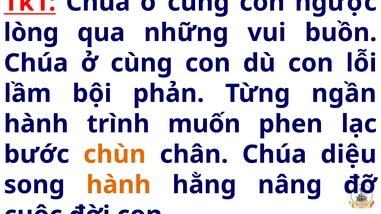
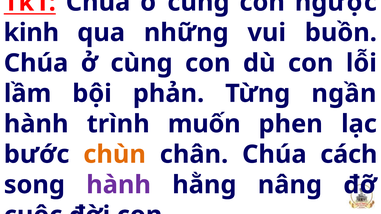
lòng: lòng -> kinh (31, 33)
diệu: diệu -> cách (349, 155)
hành colour: orange -> purple (119, 185)
